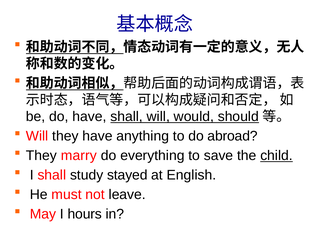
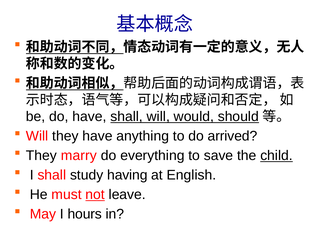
abroad: abroad -> arrived (232, 136)
stayed: stayed -> having (127, 175)
not underline: none -> present (95, 194)
